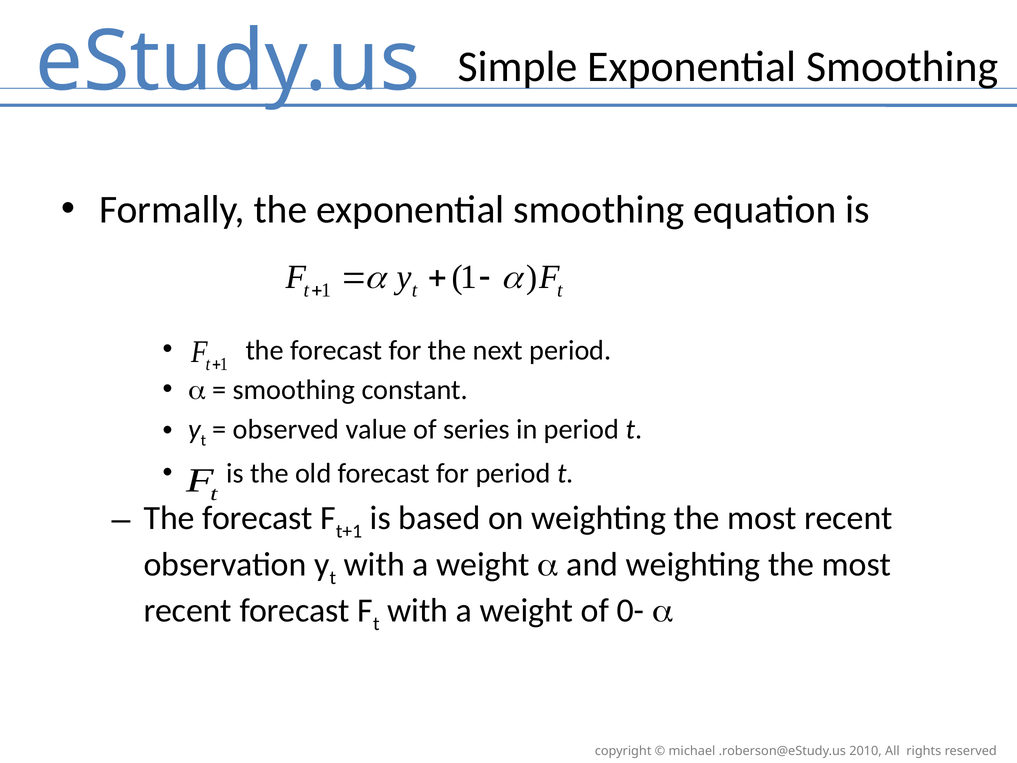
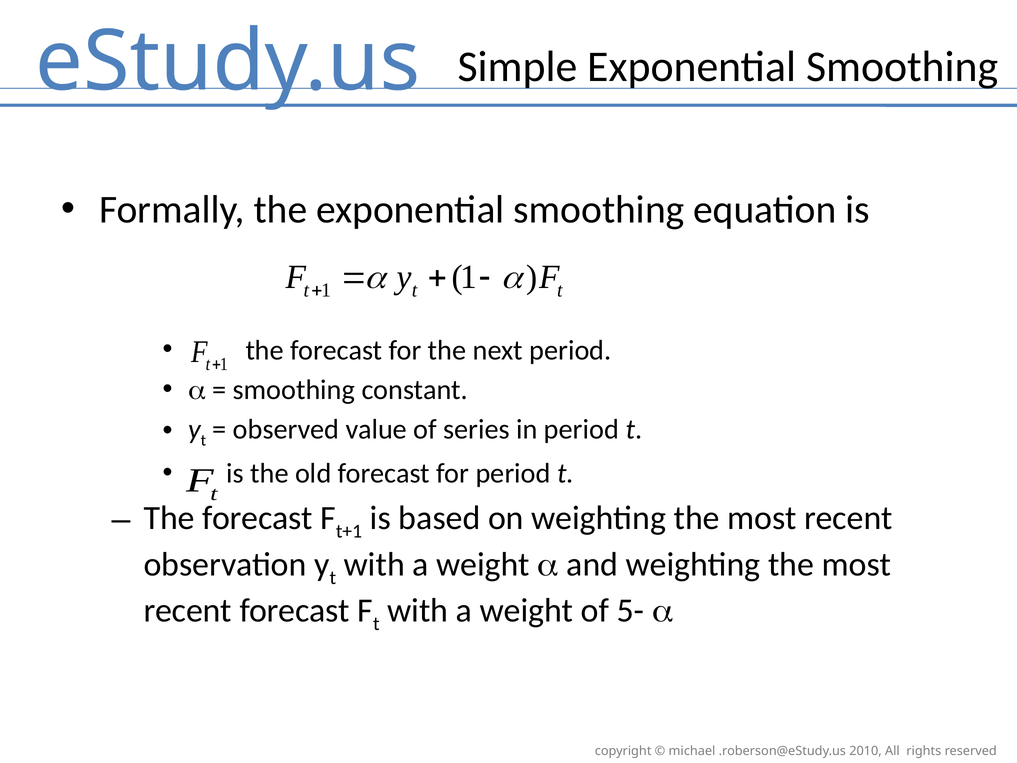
0-: 0- -> 5- (630, 610)
